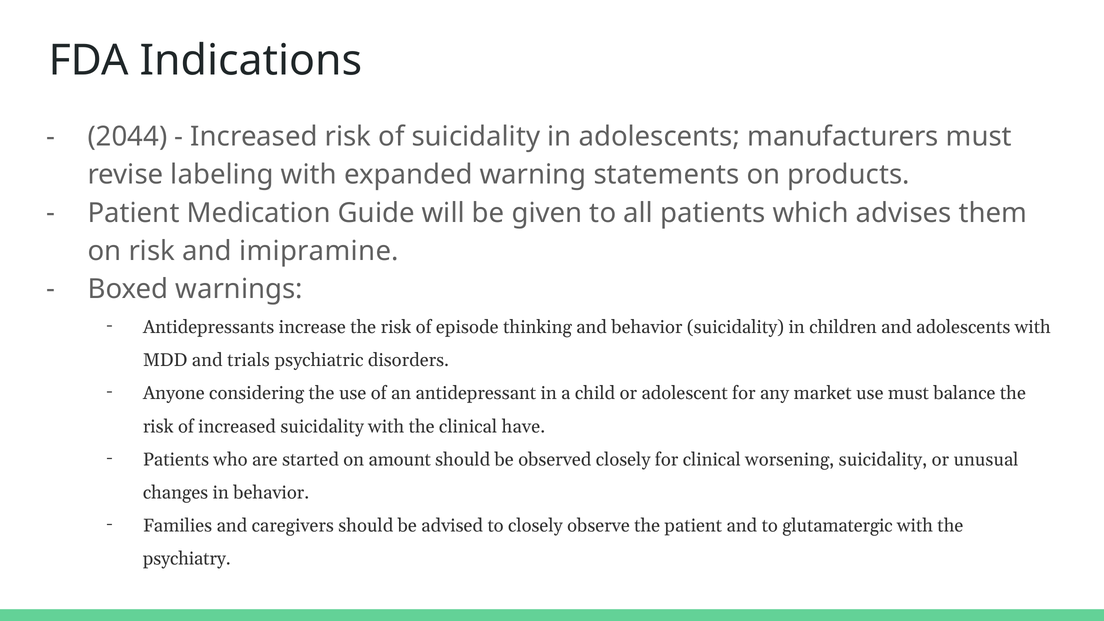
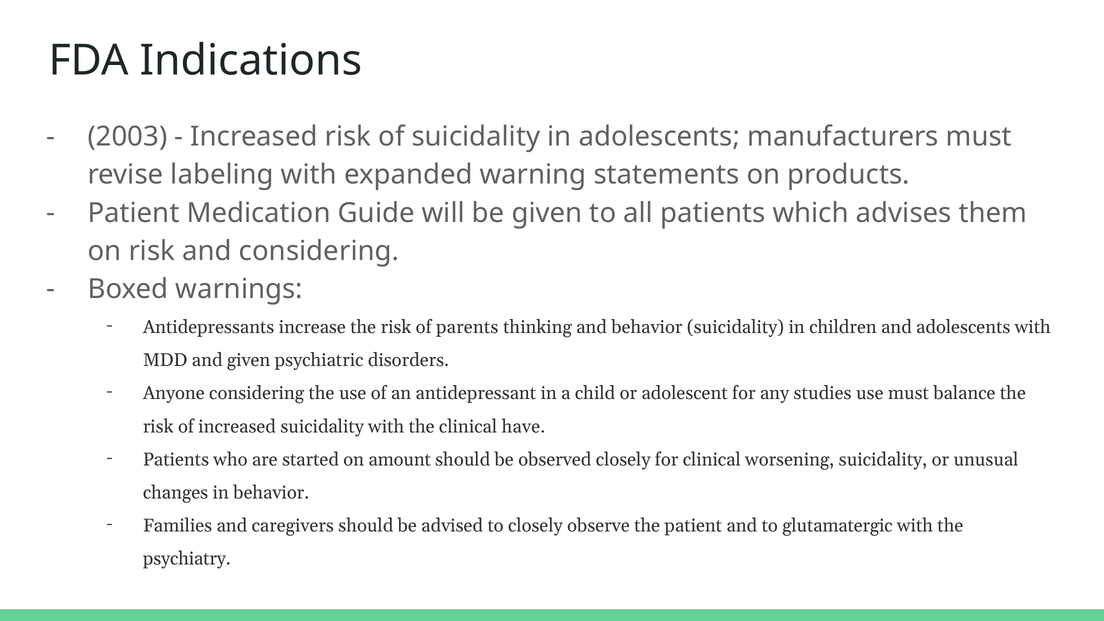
2044: 2044 -> 2003 (128, 137)
and imipramine: imipramine -> considering (319, 251)
episode: episode -> parents (467, 327)
and trials: trials -> given (249, 360)
market: market -> studies (823, 393)
